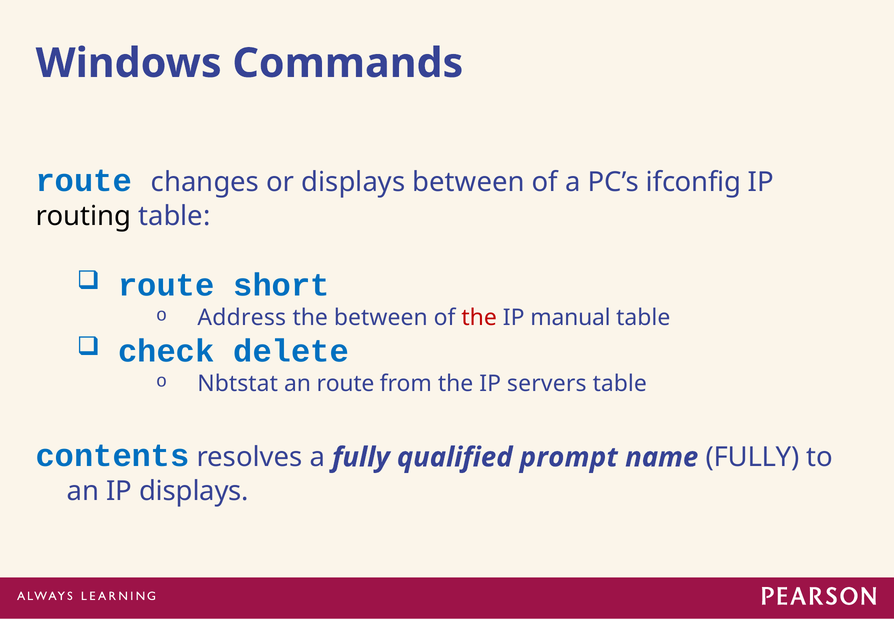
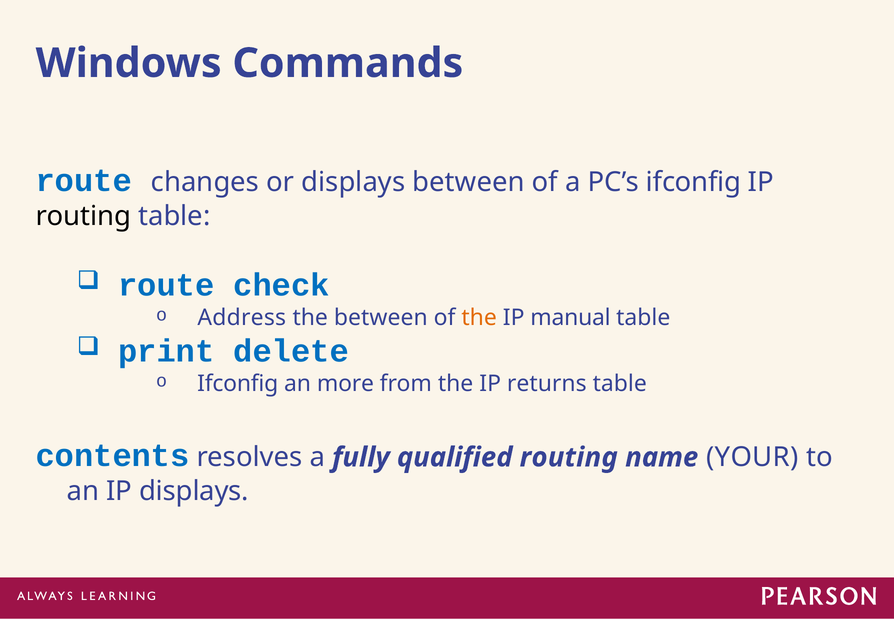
short: short -> check (282, 285)
the colour: red -> orange (479, 317)
check: check -> print (166, 351)
Nbtstat: Nbtstat -> Ifconfig (238, 384)
an route: route -> more (346, 384)
servers: servers -> returns (547, 384)
qualified prompt: prompt -> routing (569, 457)
name FULLY: FULLY -> YOUR (752, 457)
